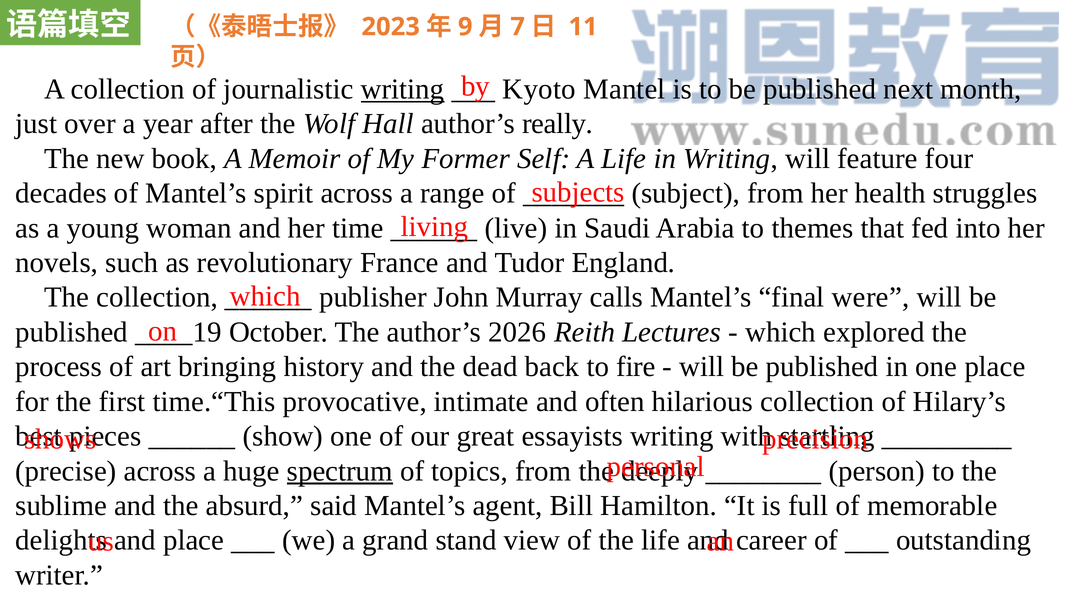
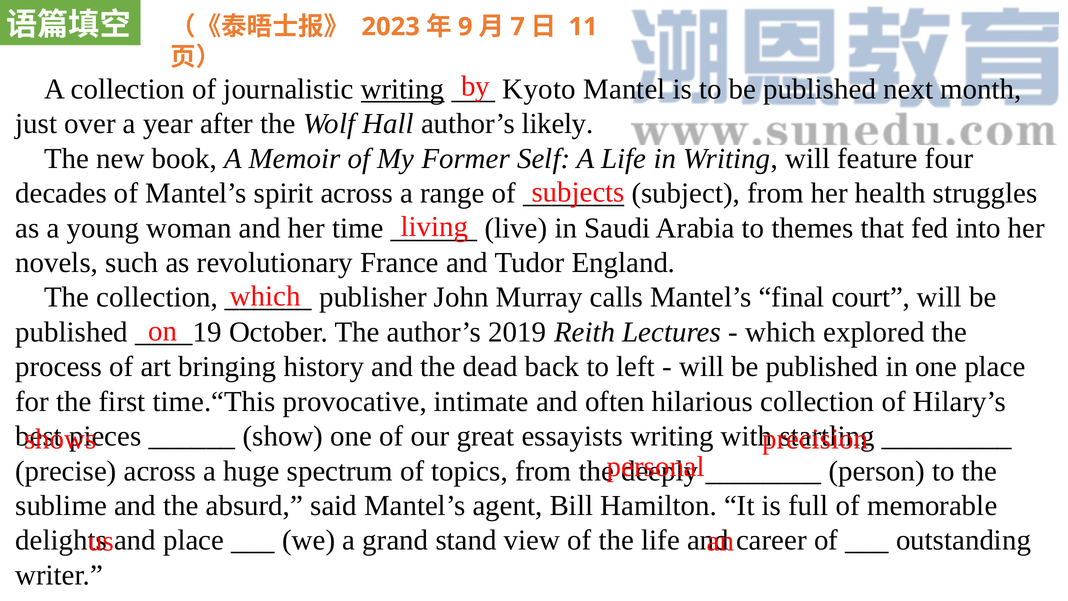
really: really -> likely (558, 124)
were: were -> court (871, 297)
2026: 2026 -> 2019 (517, 332)
fire: fire -> left (636, 367)
spectrum underline: present -> none (340, 471)
